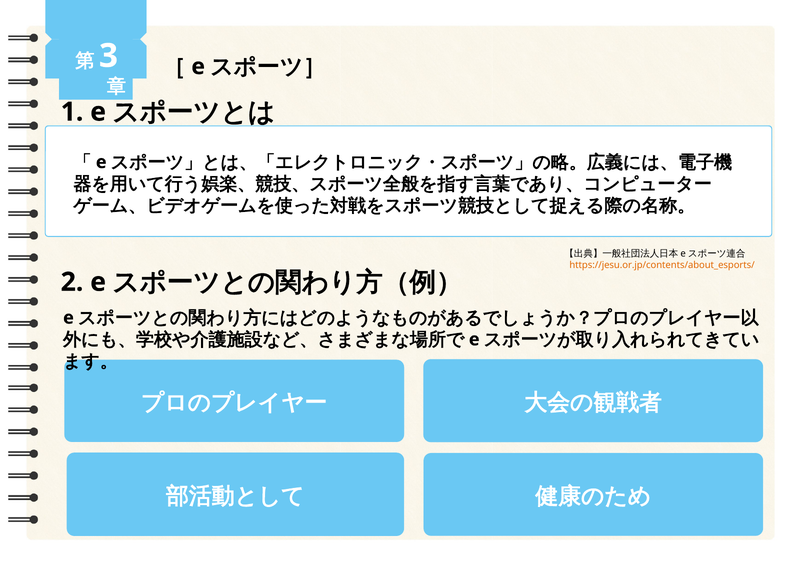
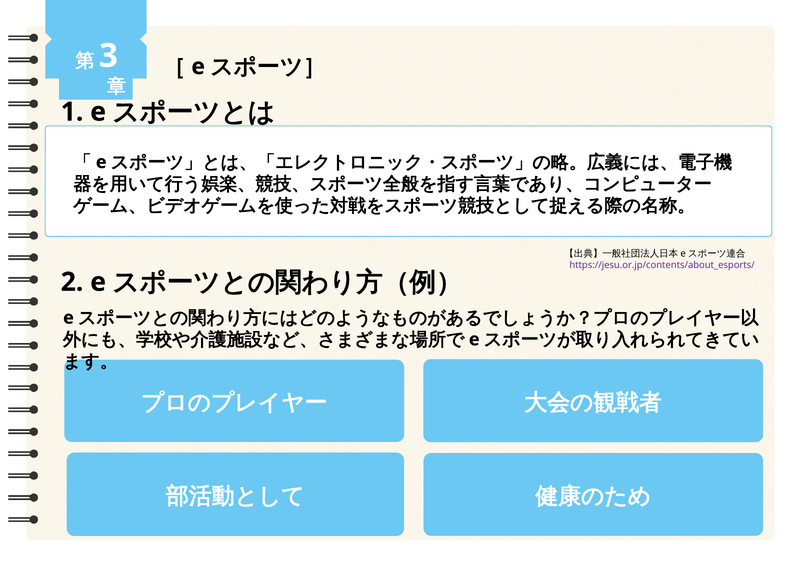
https://jesu.or.jp/contents/about_esports/ colour: orange -> purple (662, 265)
